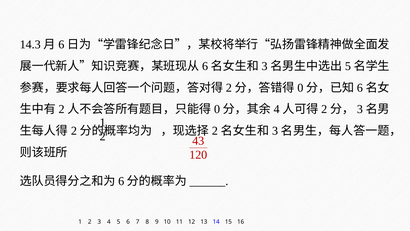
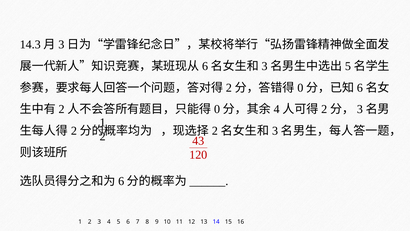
6: 6 -> 3 (61, 45)
